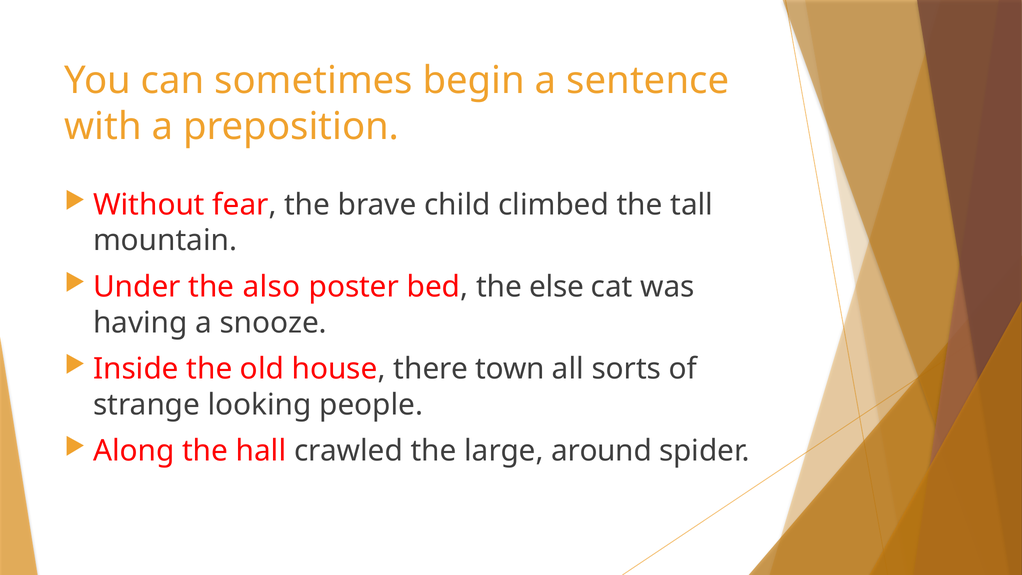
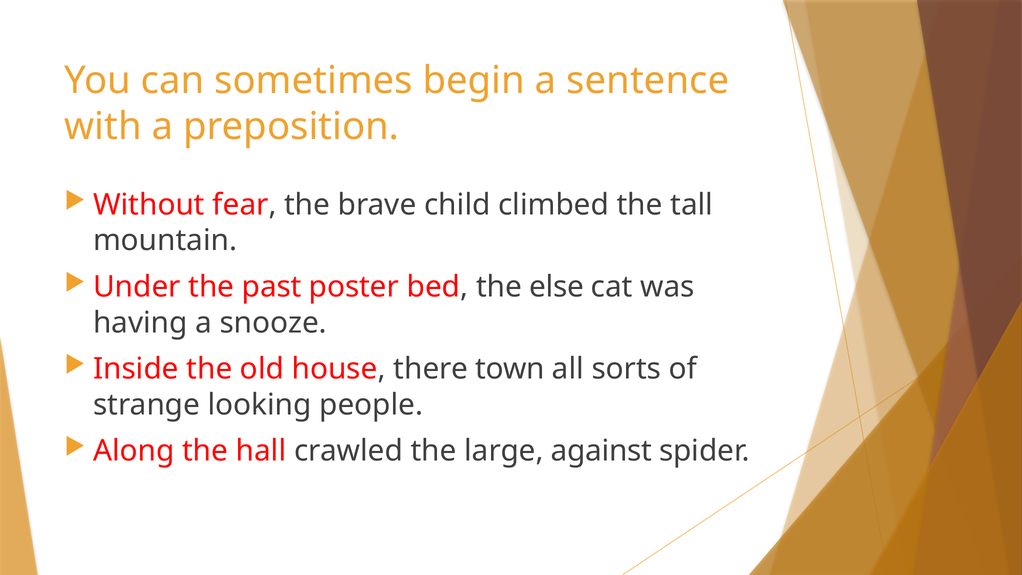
also: also -> past (272, 287)
around: around -> against (602, 451)
